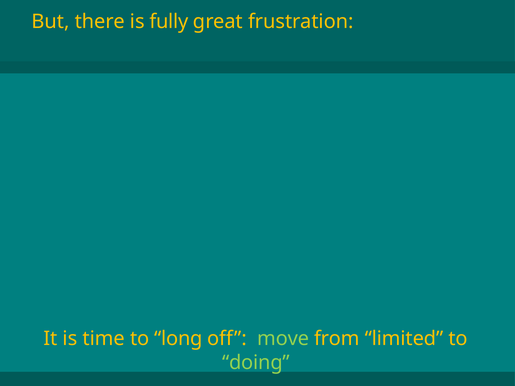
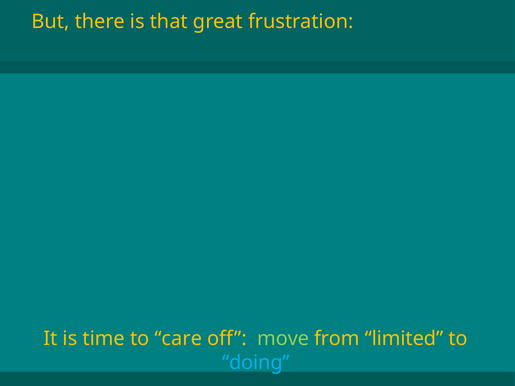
fully: fully -> that (169, 22)
long: long -> care (178, 339)
doing colour: light green -> light blue (256, 363)
